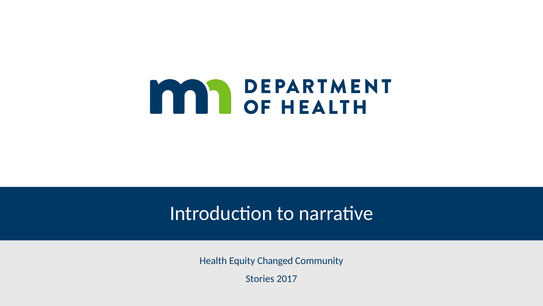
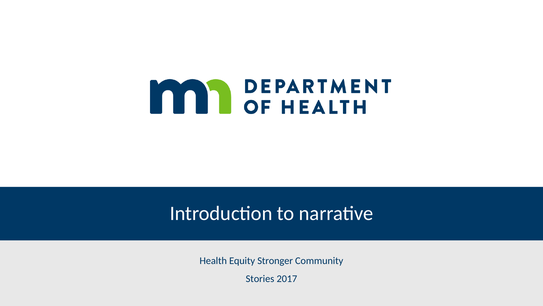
Changed: Changed -> Stronger (275, 260)
